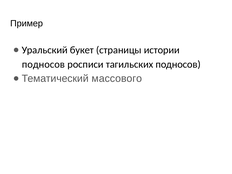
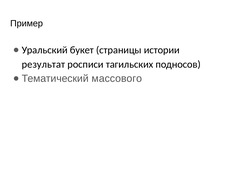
подносов: подносов -> результат (43, 64)
